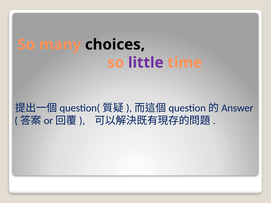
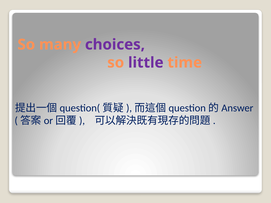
choices colour: black -> purple (115, 45)
